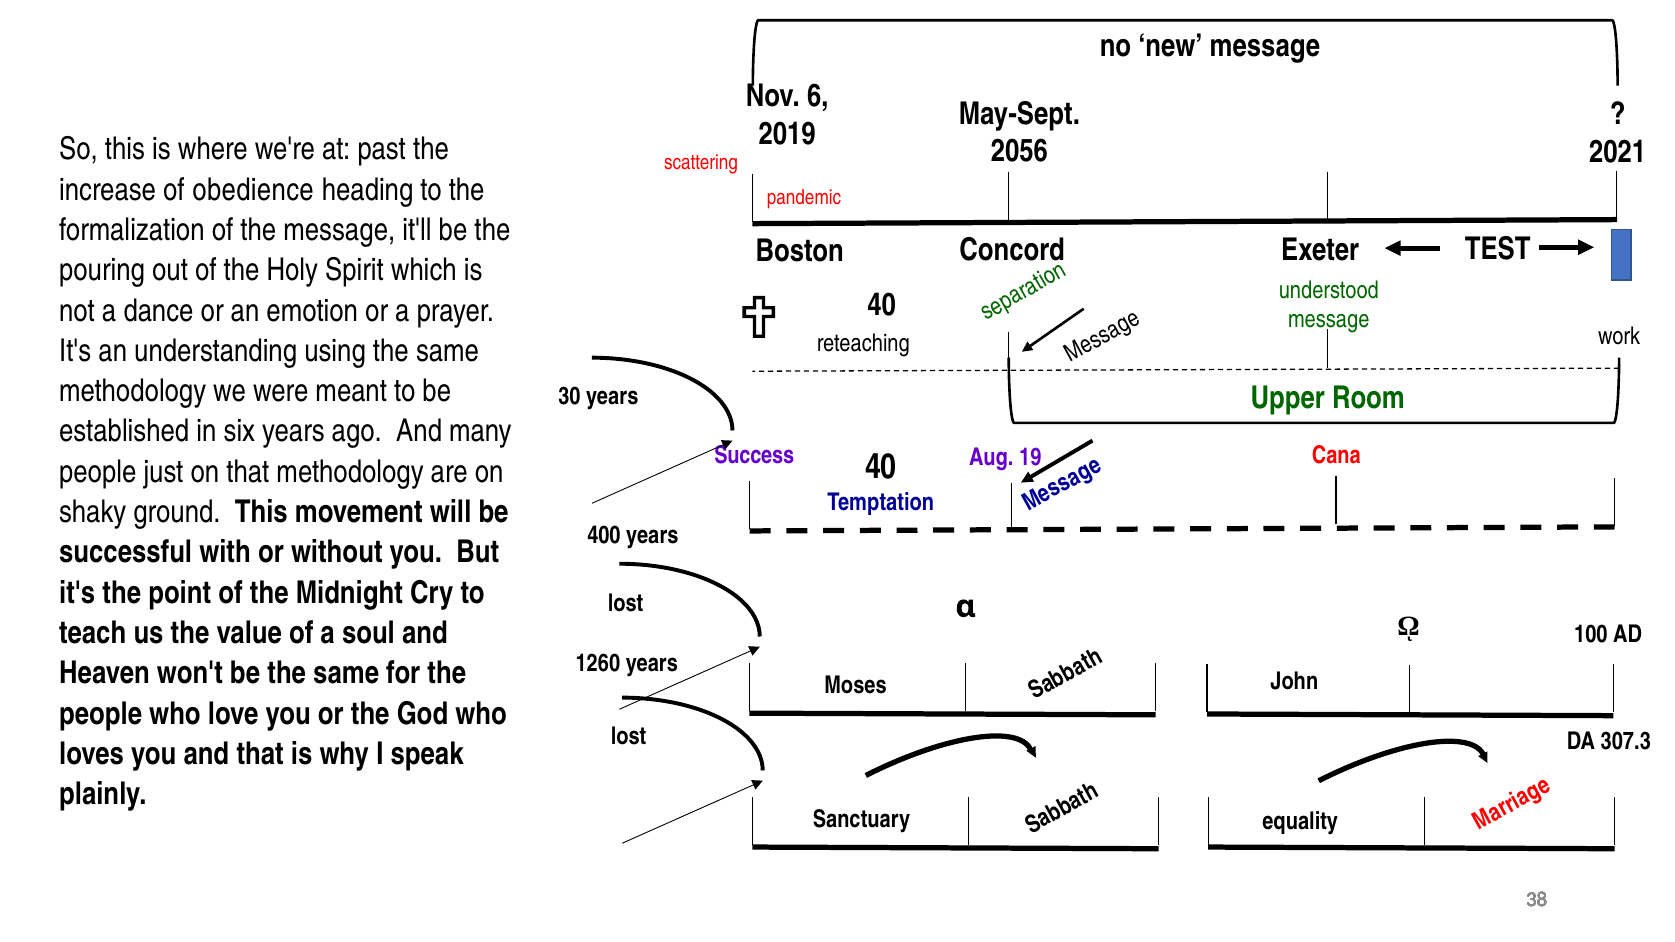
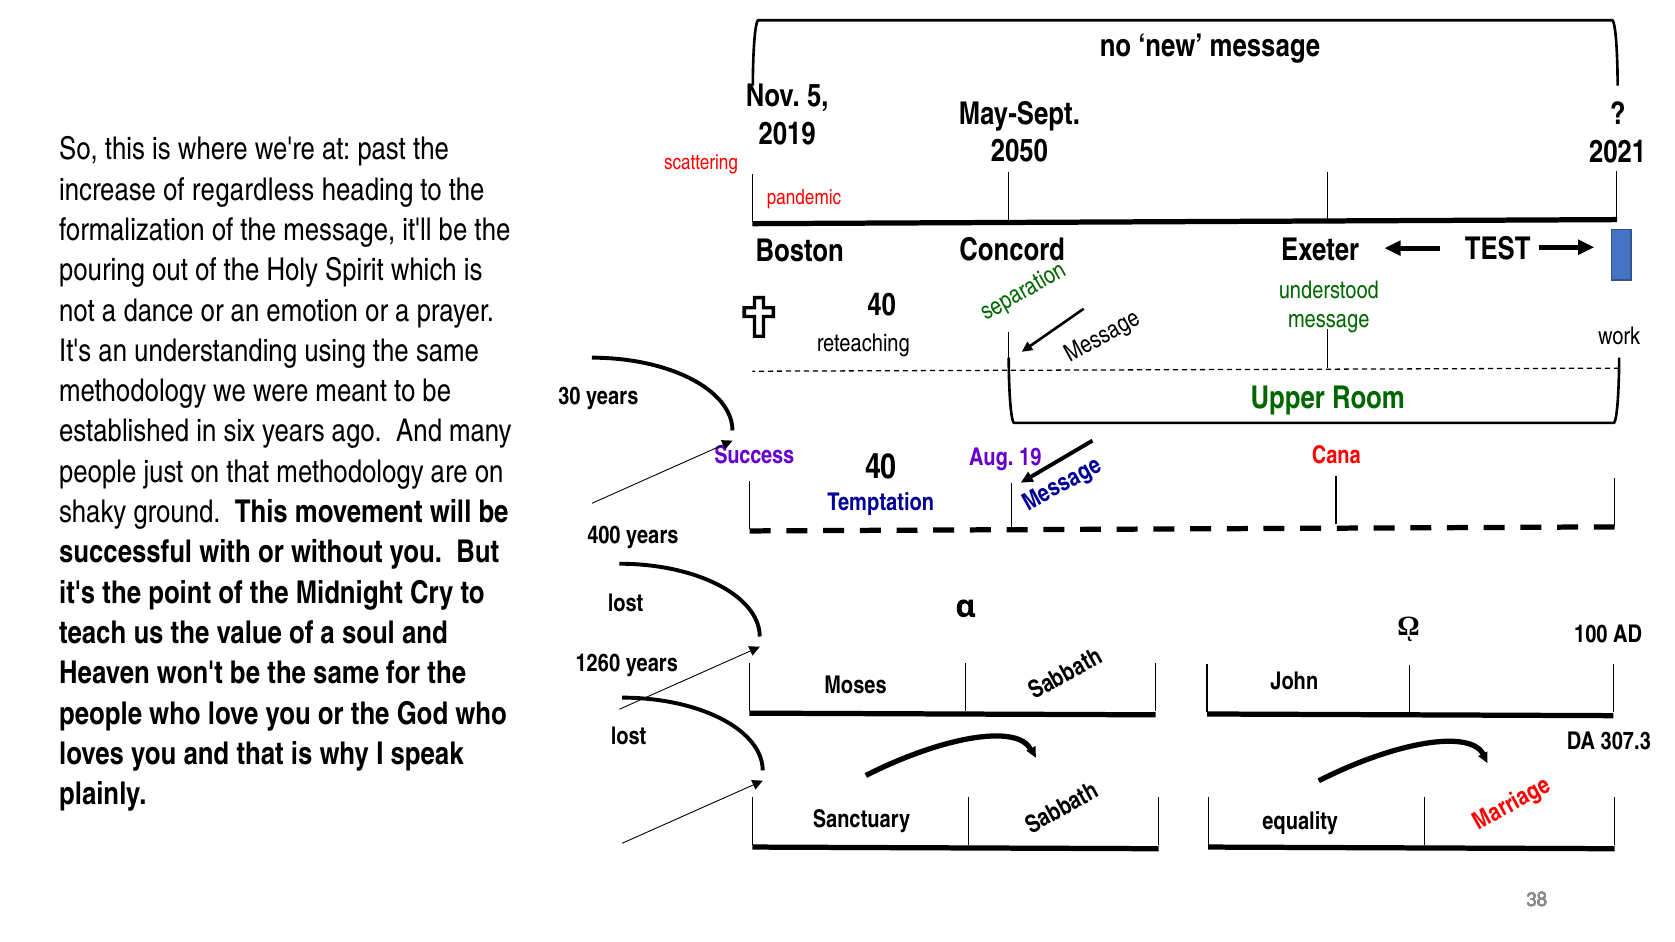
6: 6 -> 5 (818, 96)
2056: 2056 -> 2050 (1019, 151)
obedience: obedience -> regardless (253, 190)
